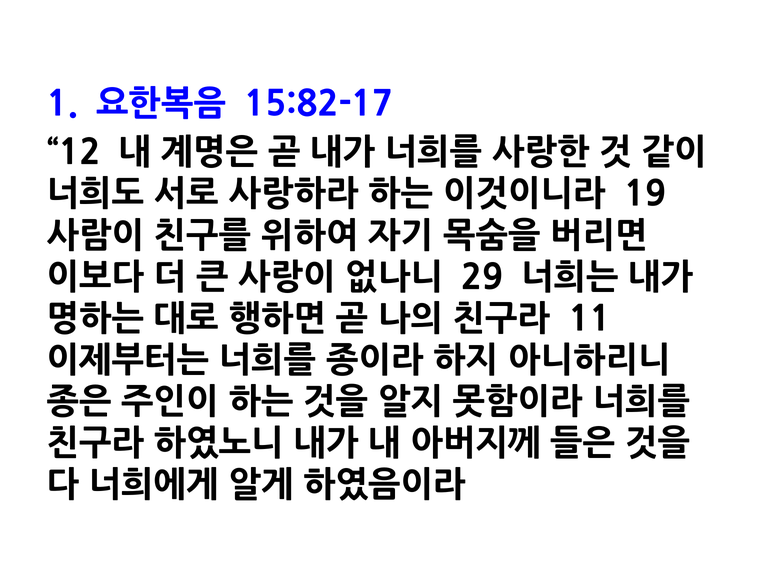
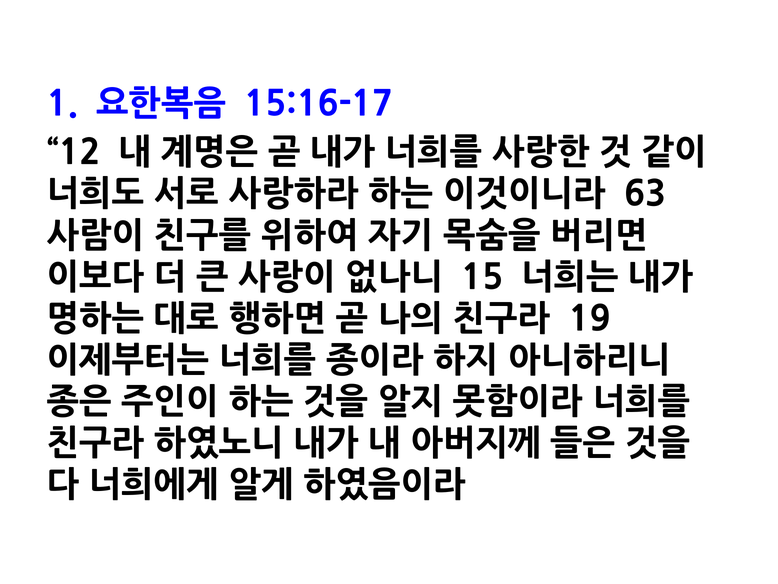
15:82-17: 15:82-17 -> 15:16-17 (319, 104)
19: 19 -> 63 (645, 194)
29: 29 -> 15 (482, 277)
11: 11 -> 19 (590, 319)
